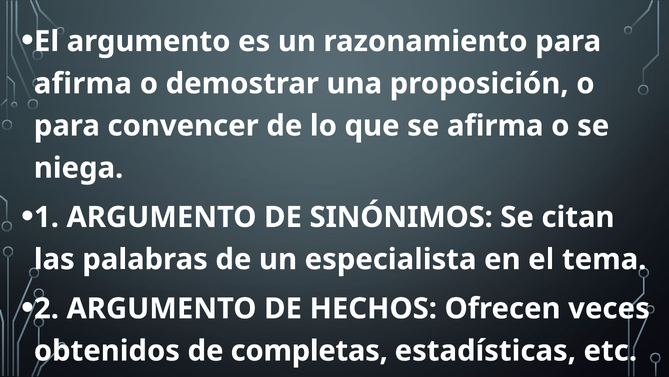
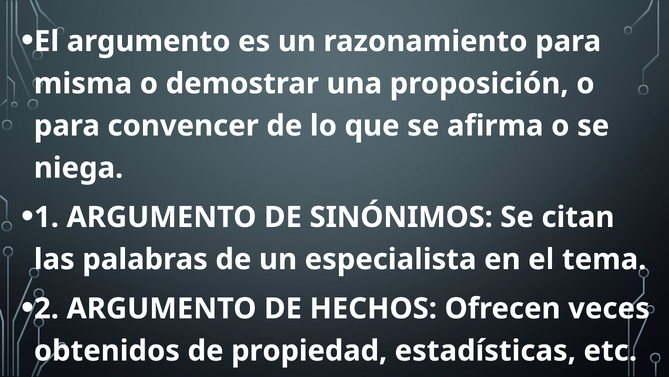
afirma: afirma -> misma (83, 83)
completas: completas -> propiedad (309, 350)
